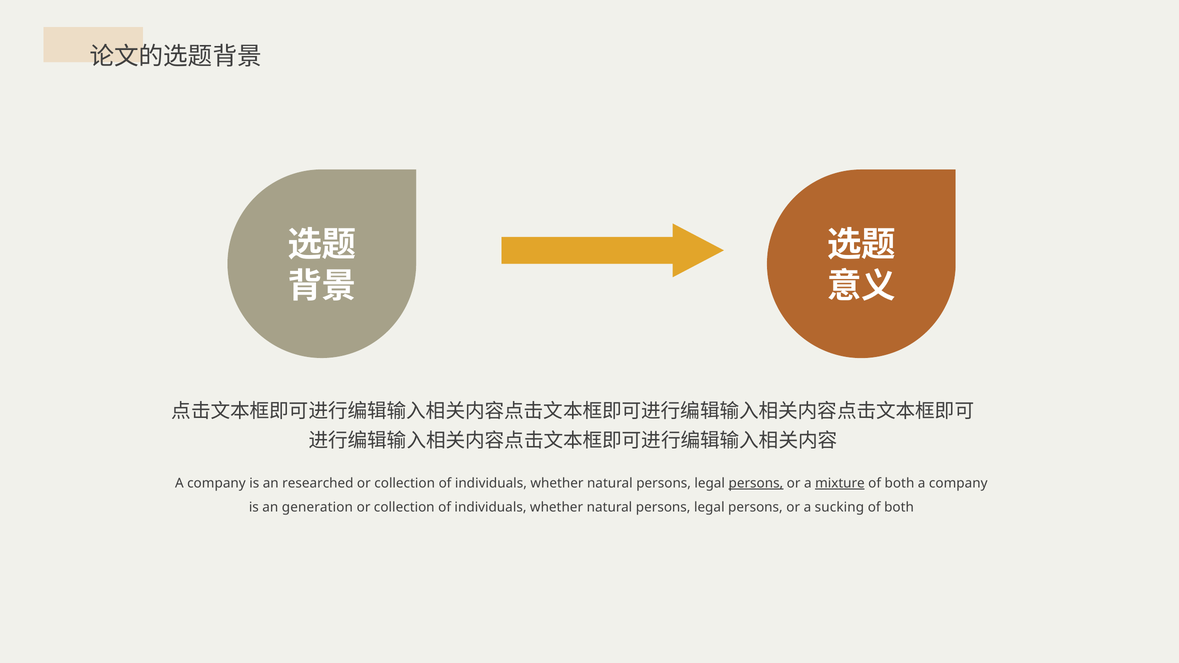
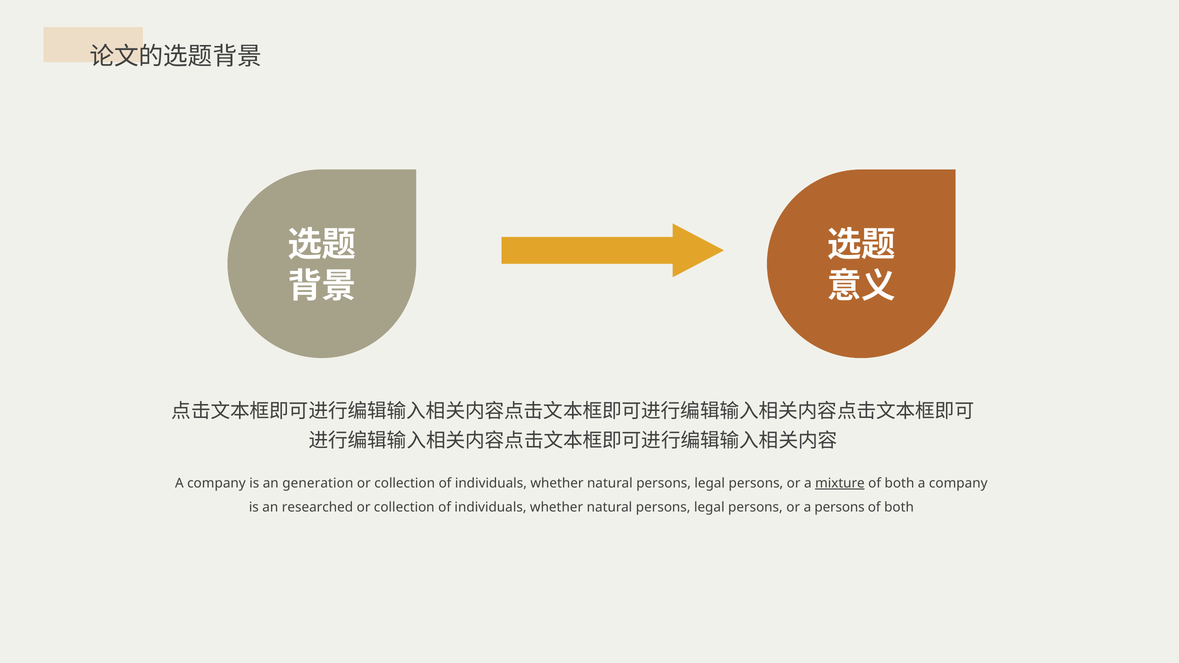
researched: researched -> generation (318, 483)
persons underline: present -> none (756, 483)
generation: generation -> researched (317, 508)
a sucking: sucking -> persons (840, 508)
